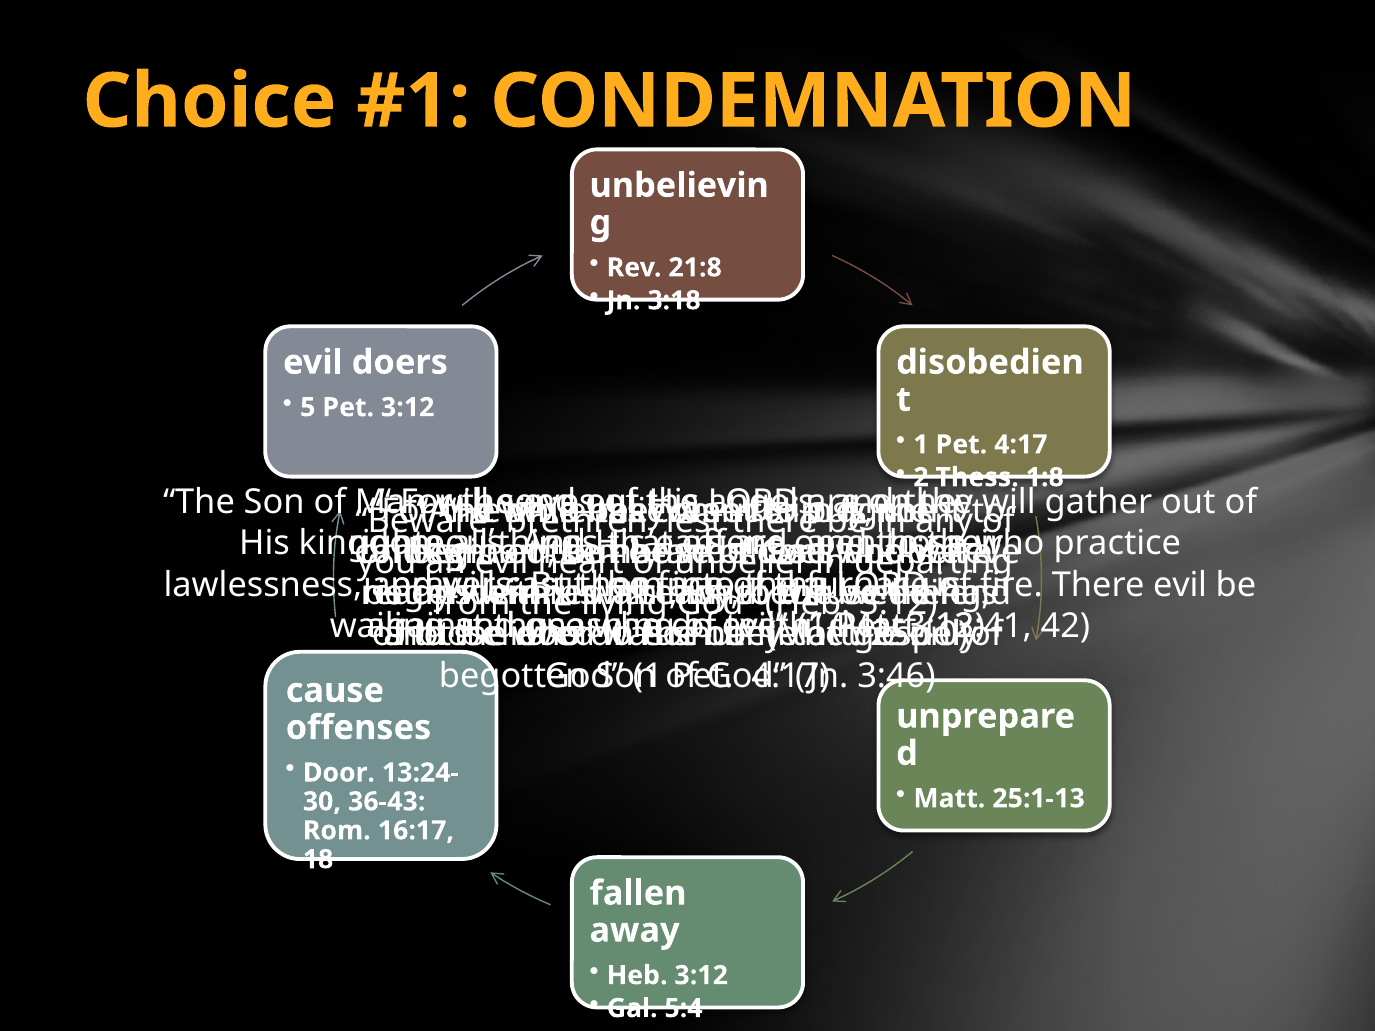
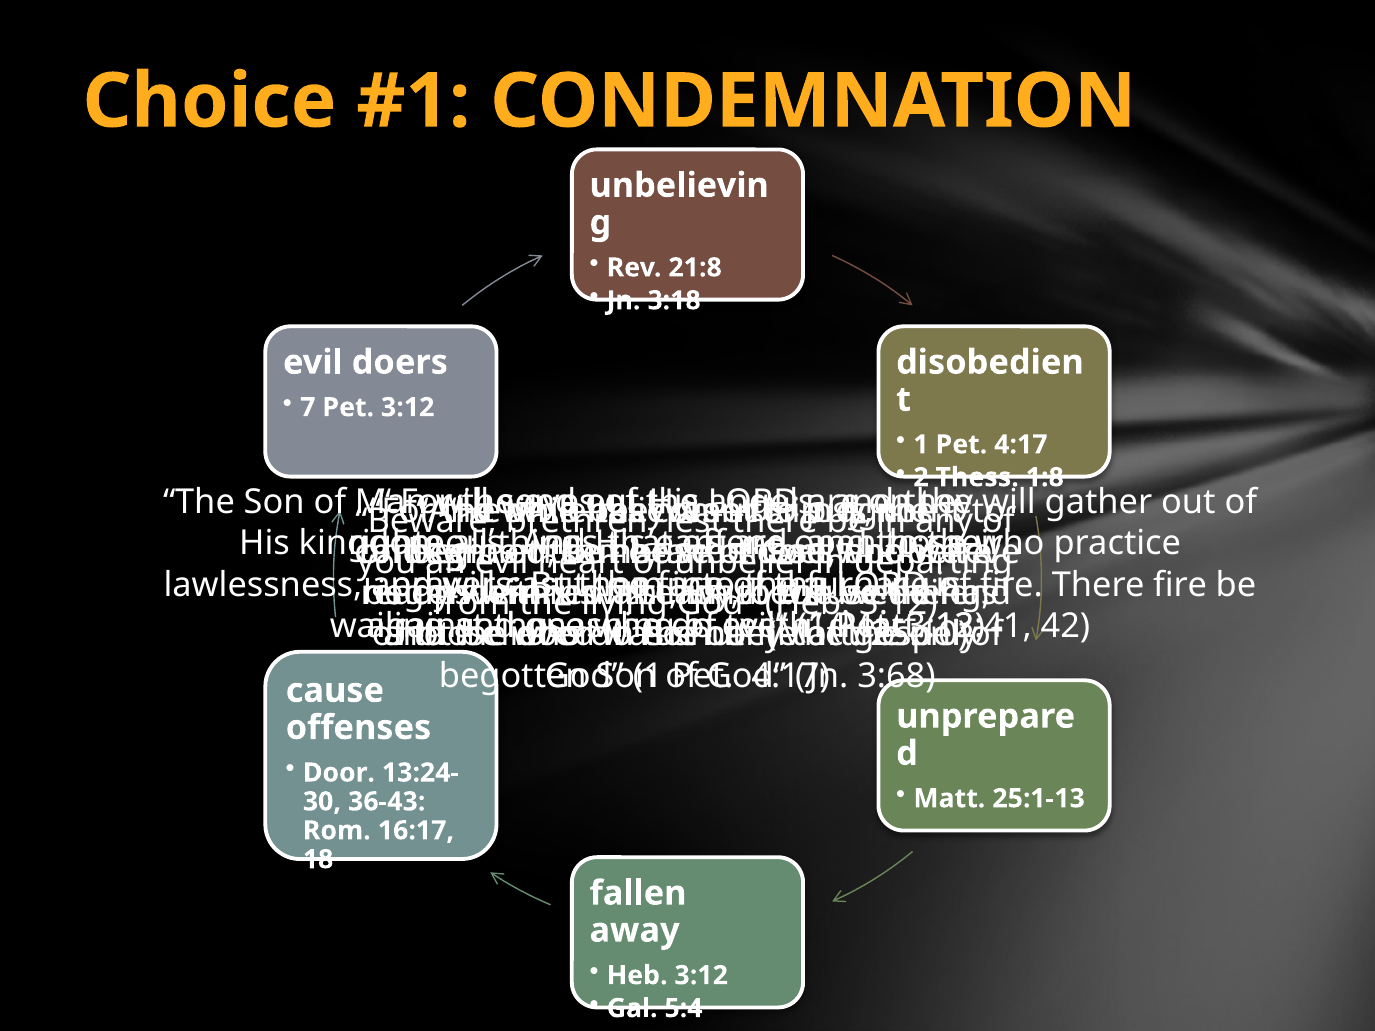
5: 5 -> 7 (308, 408)
There evil: evil -> fire (1180, 585)
3:46: 3:46 -> 3:68 (896, 676)
